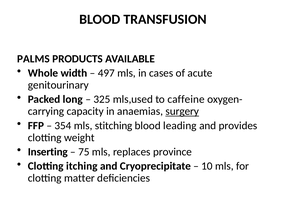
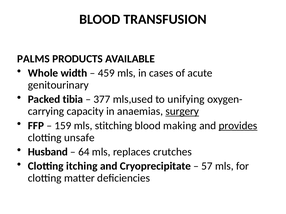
497: 497 -> 459 (106, 73)
long: long -> tibia (73, 100)
325: 325 -> 377 (102, 100)
caffeine: caffeine -> unifying (186, 100)
354: 354 -> 159 (63, 126)
leading: leading -> making (180, 126)
provides underline: none -> present (238, 126)
weight: weight -> unsafe (79, 138)
Inserting: Inserting -> Husband (48, 152)
75: 75 -> 64 (84, 152)
province: province -> crutches (172, 152)
10: 10 -> 57 (207, 166)
